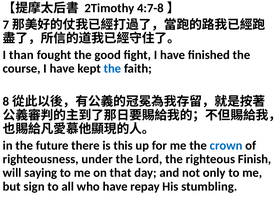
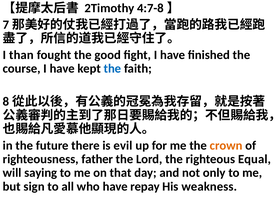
this: this -> evil (123, 145)
crown colour: blue -> orange (226, 145)
under: under -> father (97, 159)
Finish: Finish -> Equal (254, 159)
stumbling: stumbling -> weakness (209, 186)
